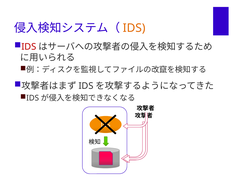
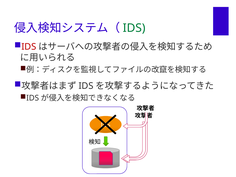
IDS colour: orange -> green (134, 28)
